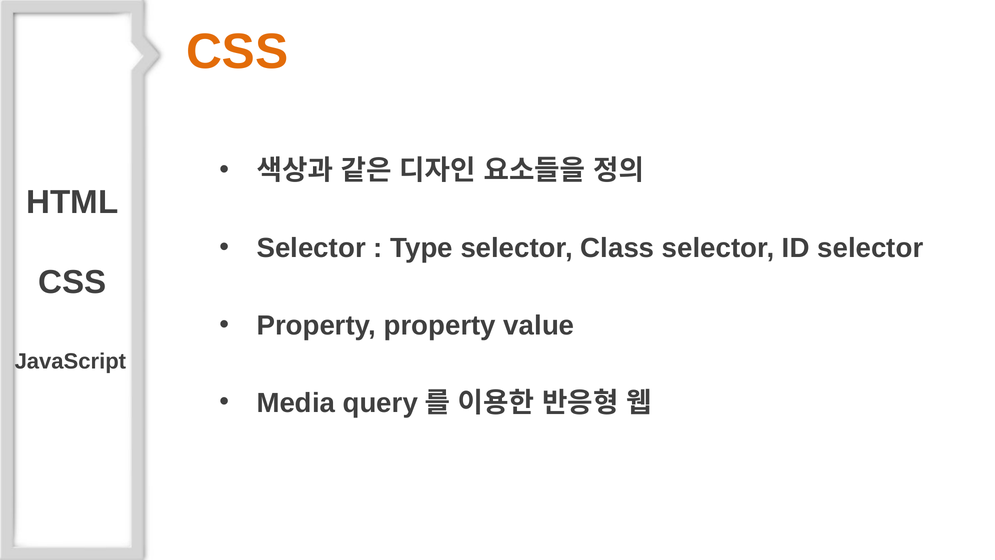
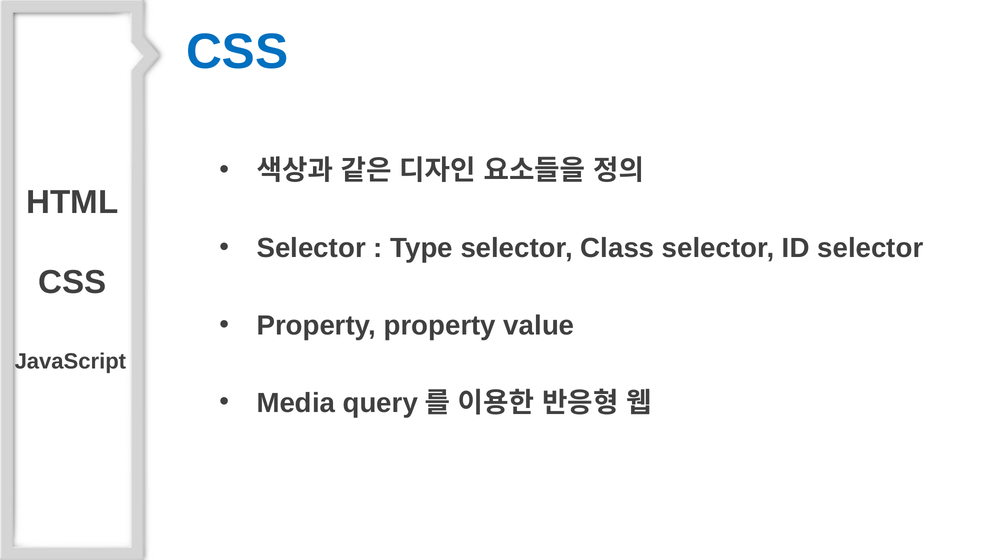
CSS colour: orange -> blue (237, 52)
